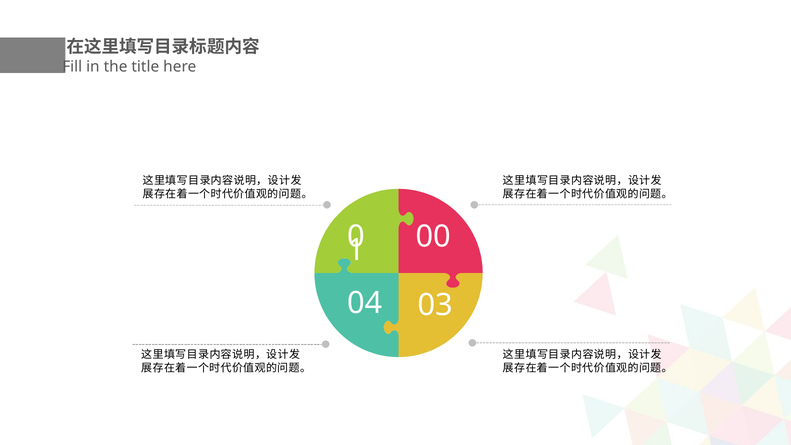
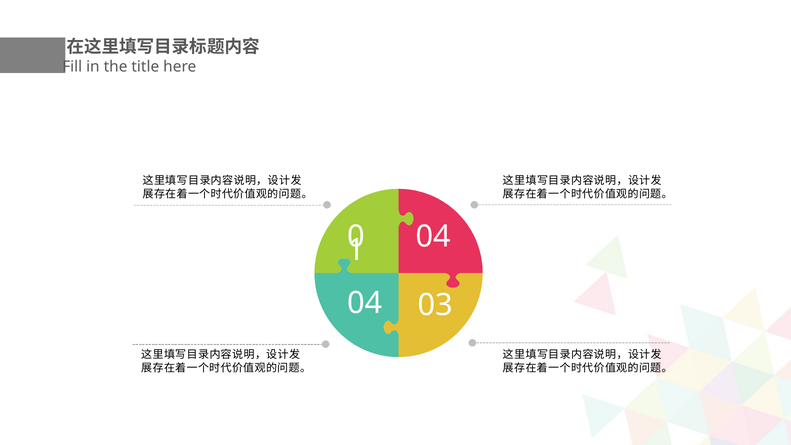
00: 00 -> 04 (433, 237)
